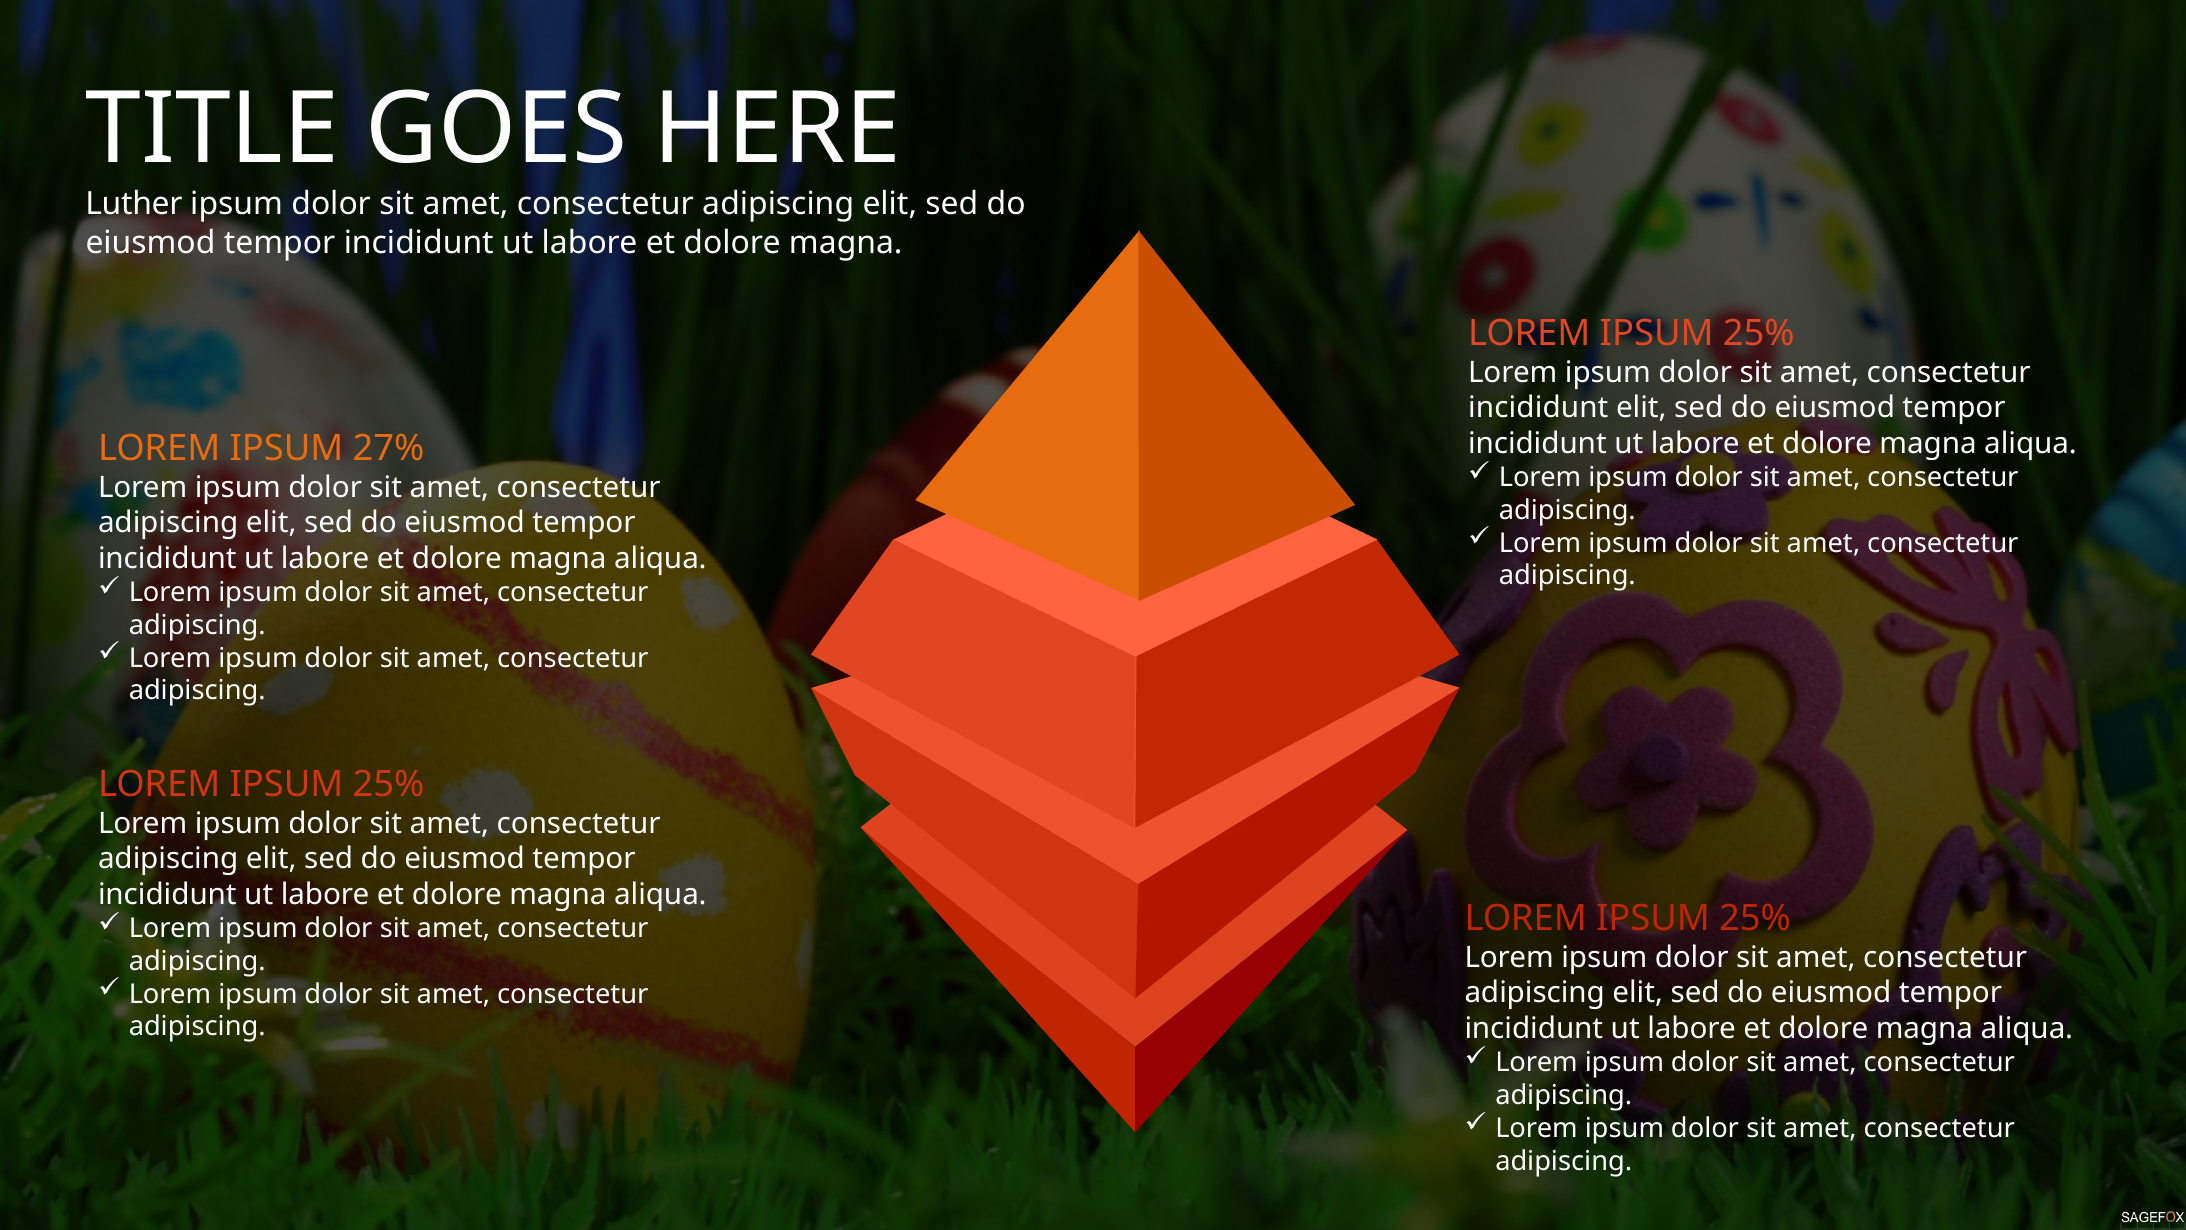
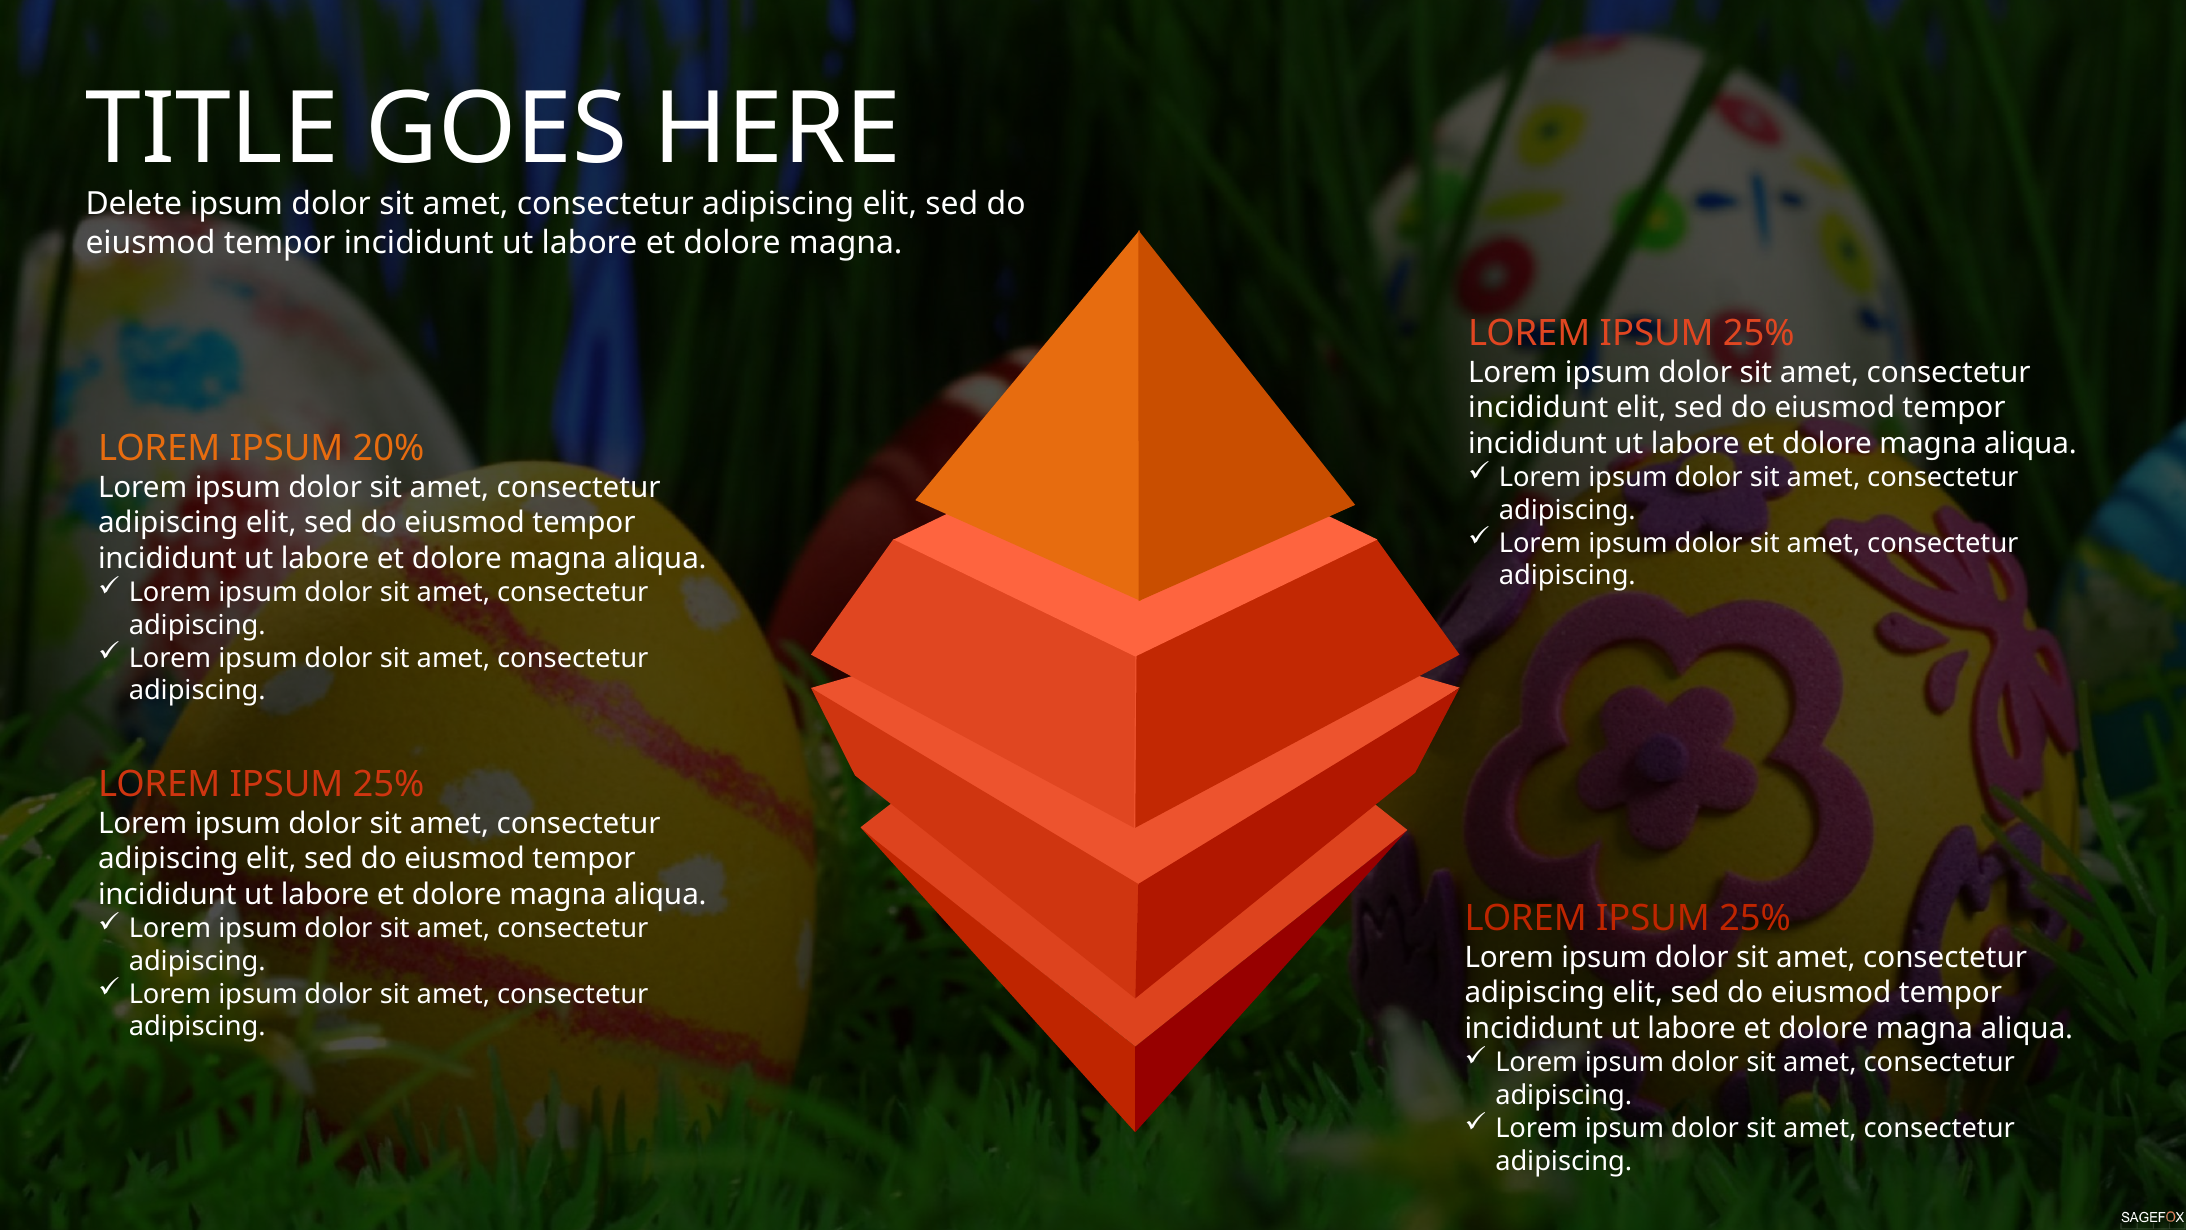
Luther: Luther -> Delete (134, 204)
27%: 27% -> 20% (389, 448)
